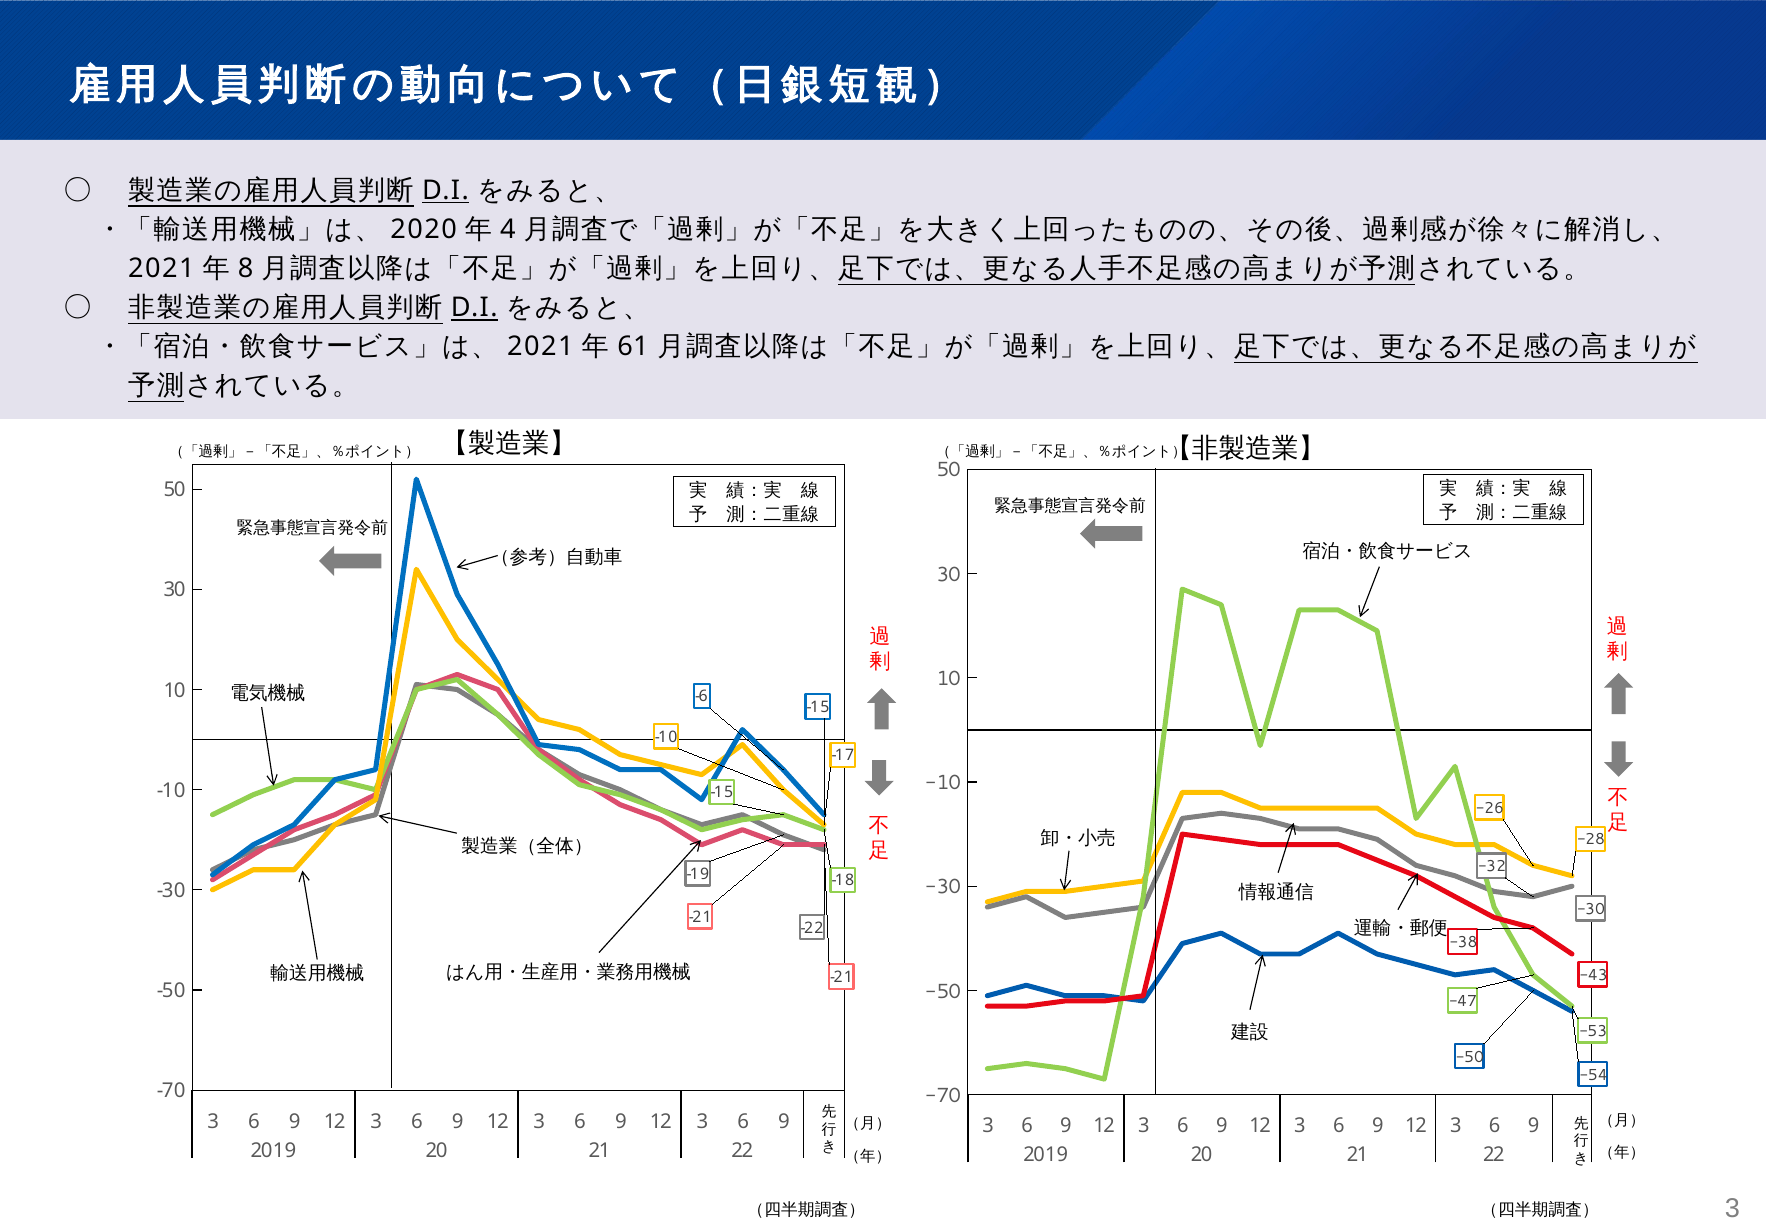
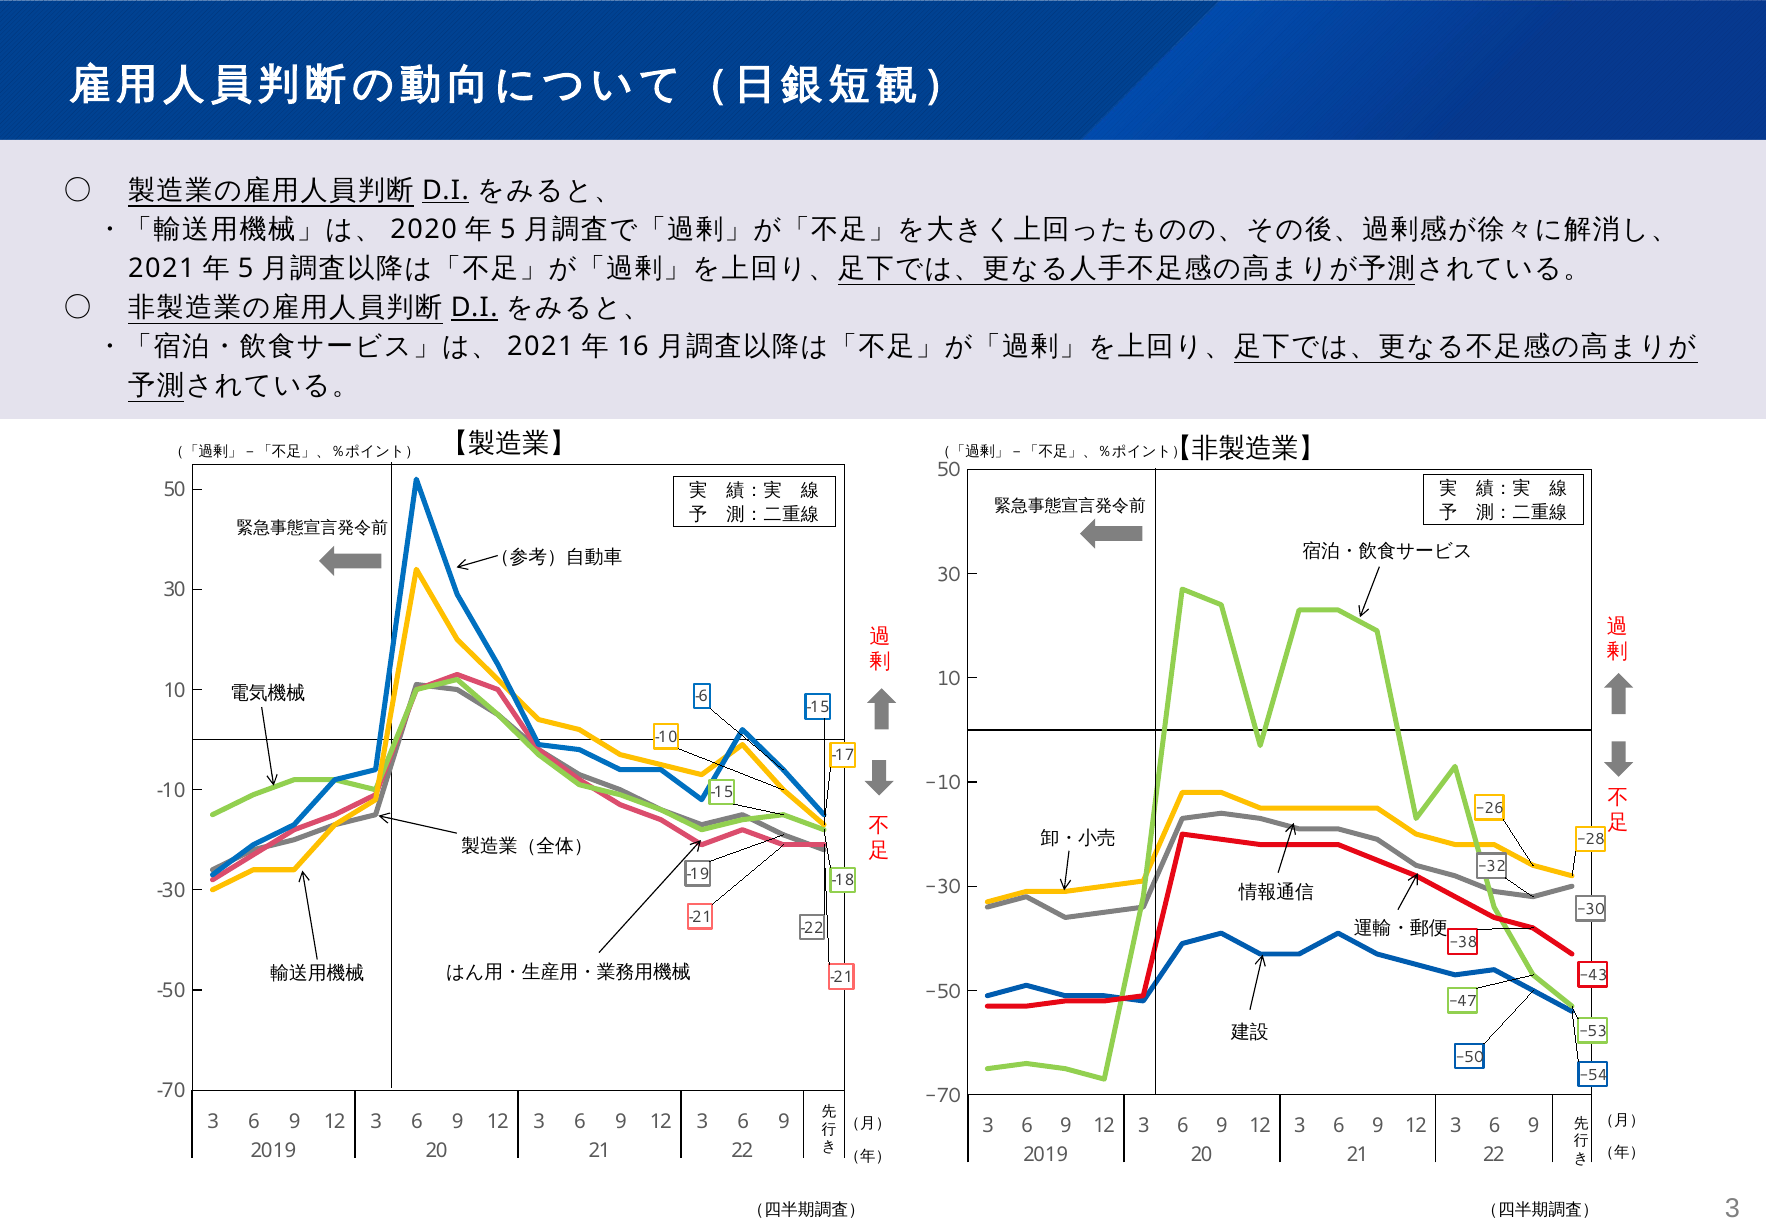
4: 4 -> 5 (508, 229)
8: 8 -> 5 (246, 268)
61: 61 -> 16 (633, 347)
